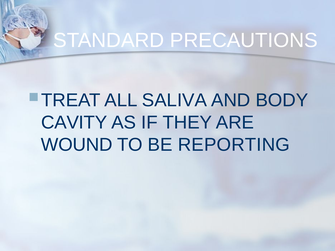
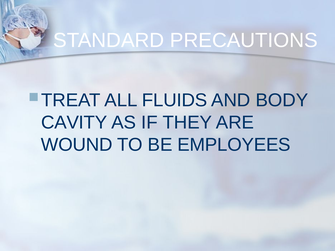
SALIVA: SALIVA -> FLUIDS (175, 100)
REPORTING: REPORTING -> EMPLOYEES (234, 145)
